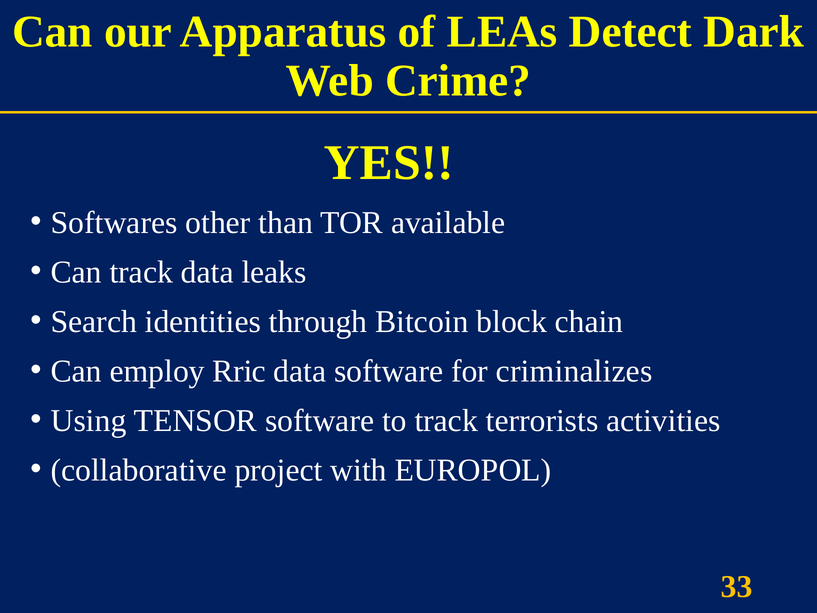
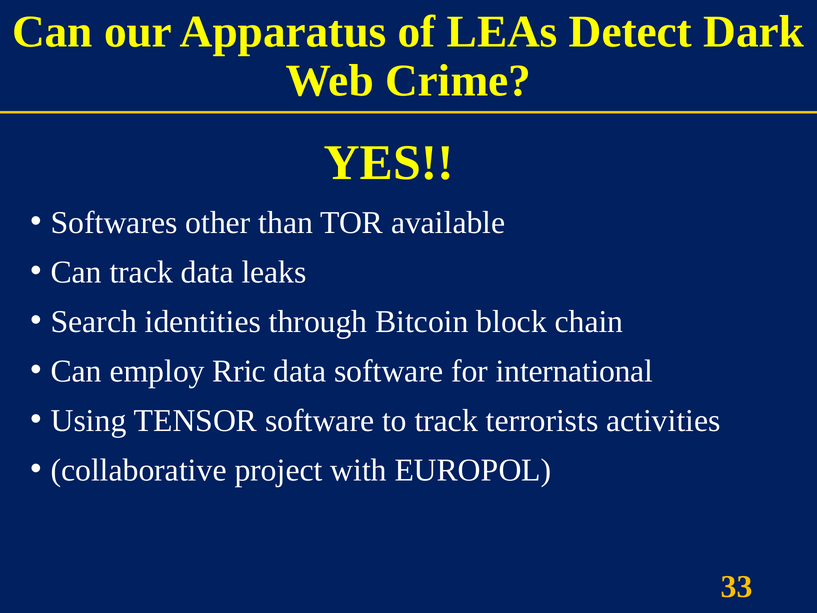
criminalizes: criminalizes -> international (574, 371)
